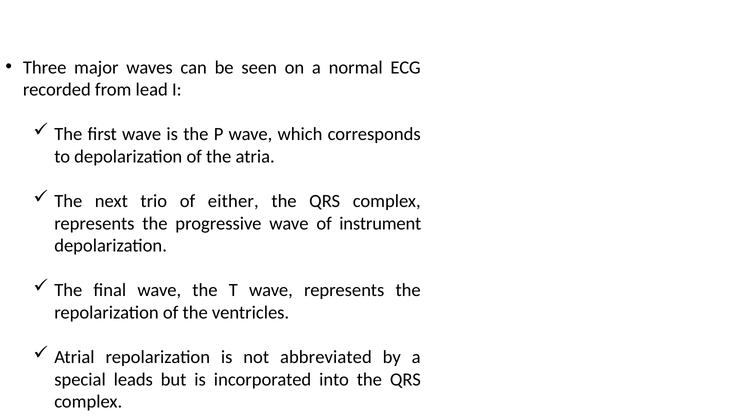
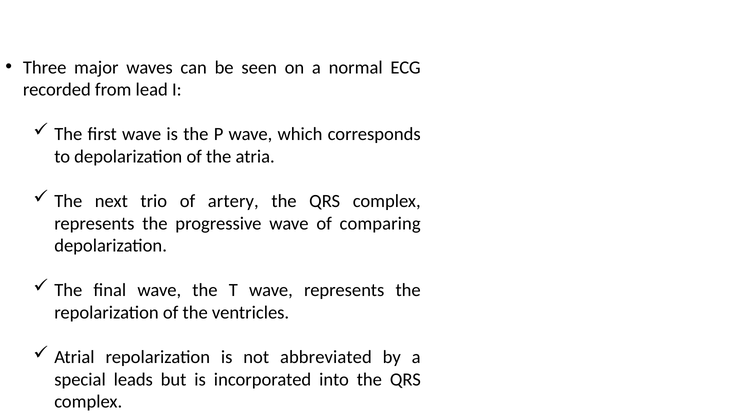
either: either -> artery (233, 201)
instrument: instrument -> comparing (380, 223)
